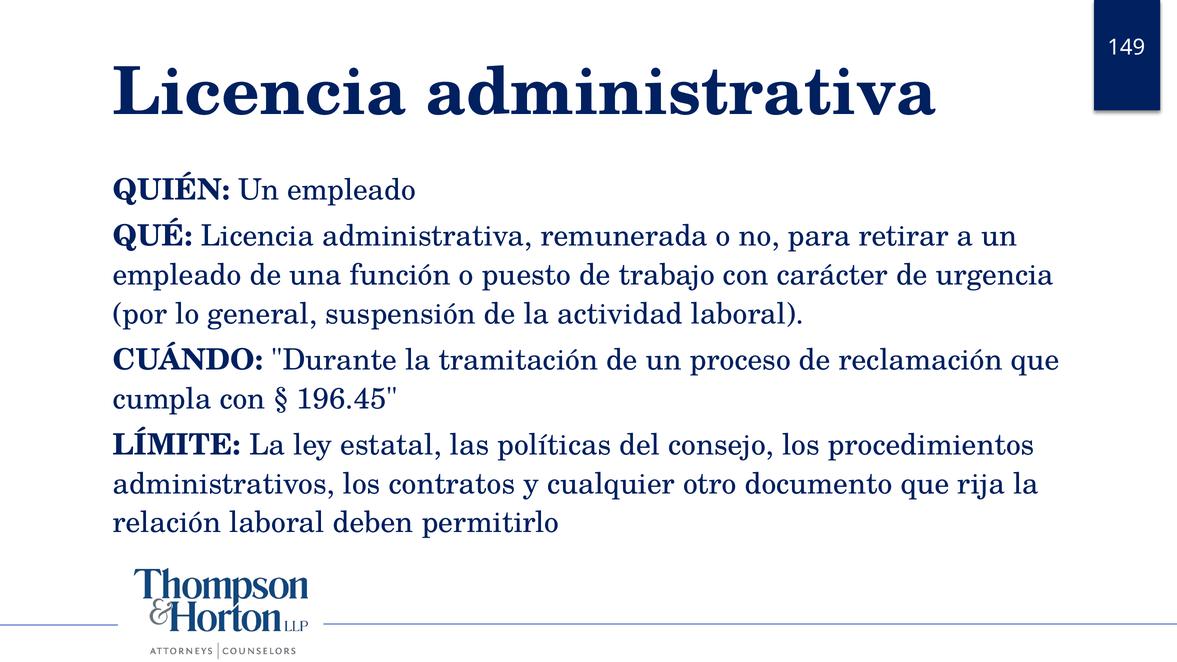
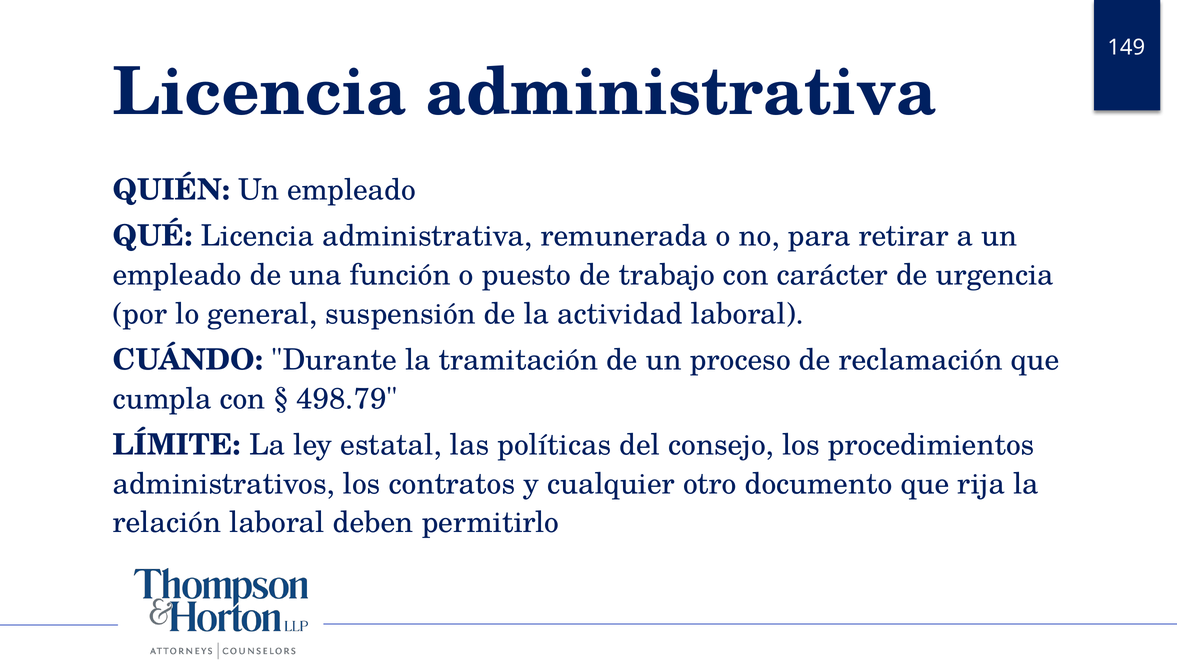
196.45: 196.45 -> 498.79 (347, 399)
